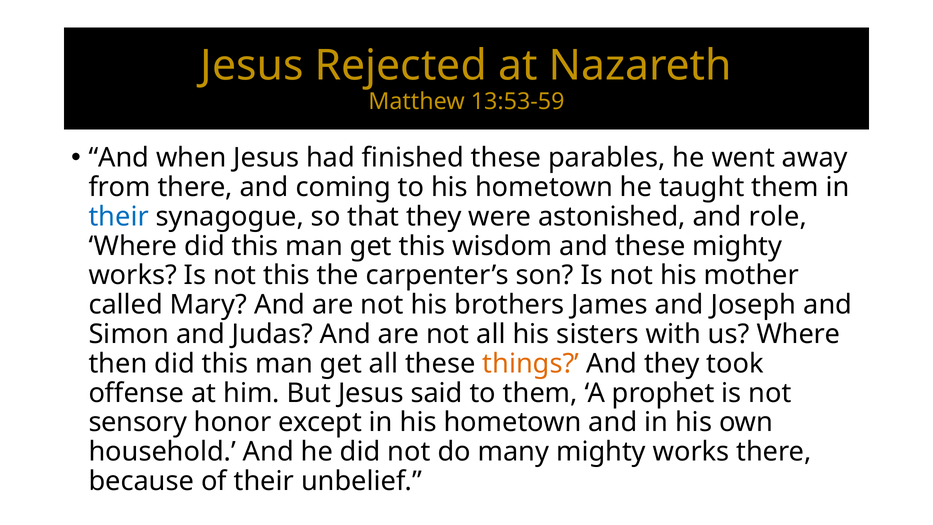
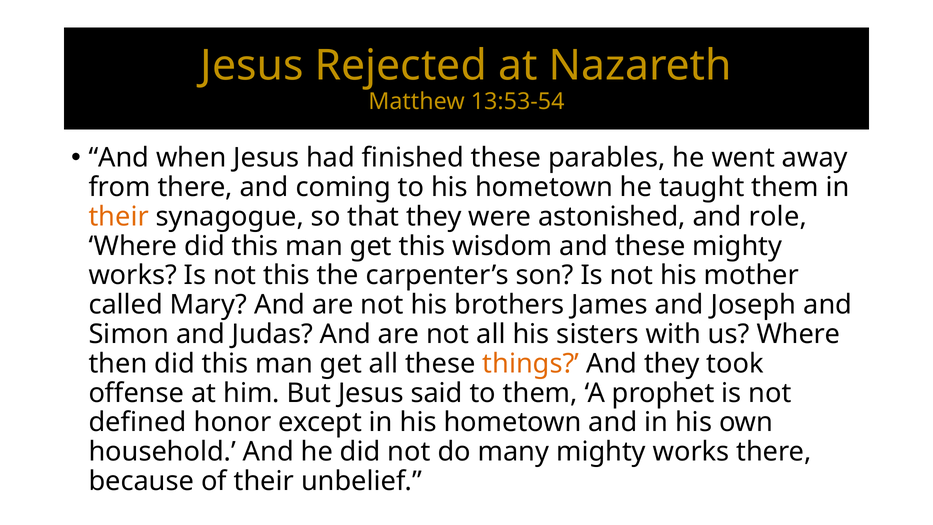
13:53-59: 13:53-59 -> 13:53-54 (518, 102)
their colour: blue -> orange (119, 217)
sensory: sensory -> defined (138, 422)
